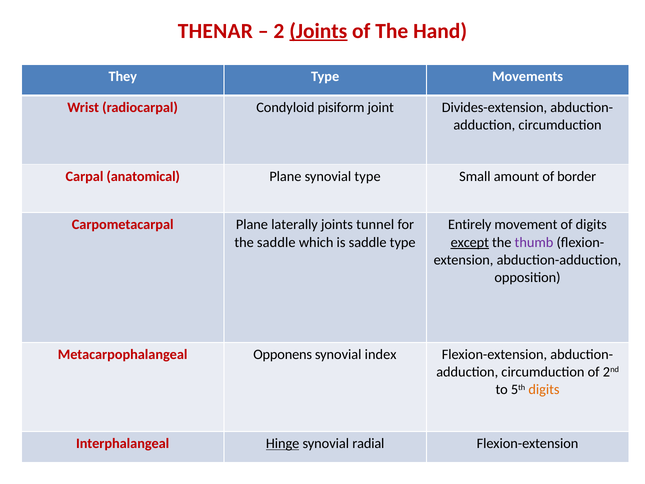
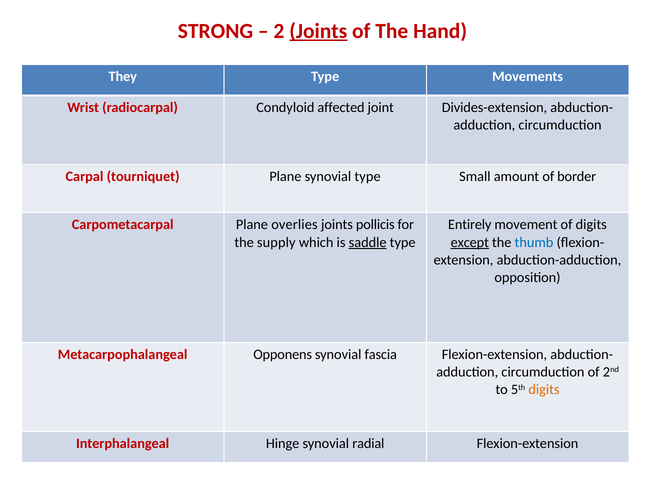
THENAR: THENAR -> STRONG (215, 31)
pisiform: pisiform -> affected (341, 108)
anatomical: anatomical -> tourniquet (143, 176)
laterally: laterally -> overlies (294, 225)
tunnel: tunnel -> pollicis (375, 225)
the saddle: saddle -> supply (276, 242)
saddle underline: none -> present (368, 242)
thumb colour: purple -> blue (534, 242)
index: index -> fascia (381, 354)
Hinge underline: present -> none (283, 443)
